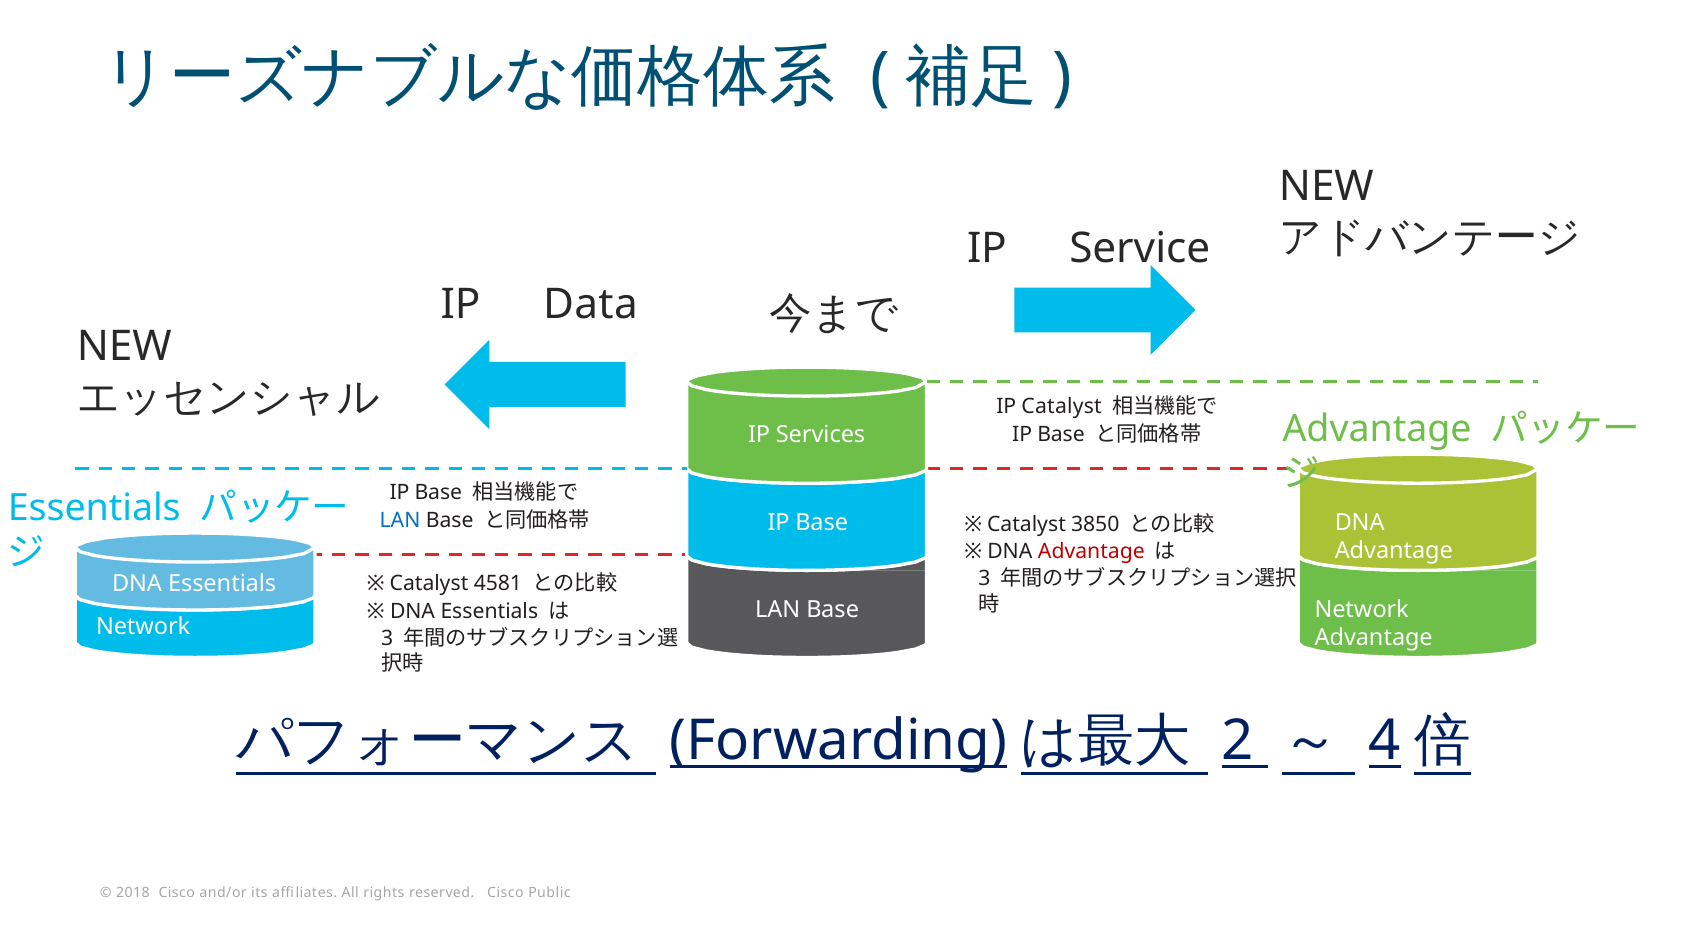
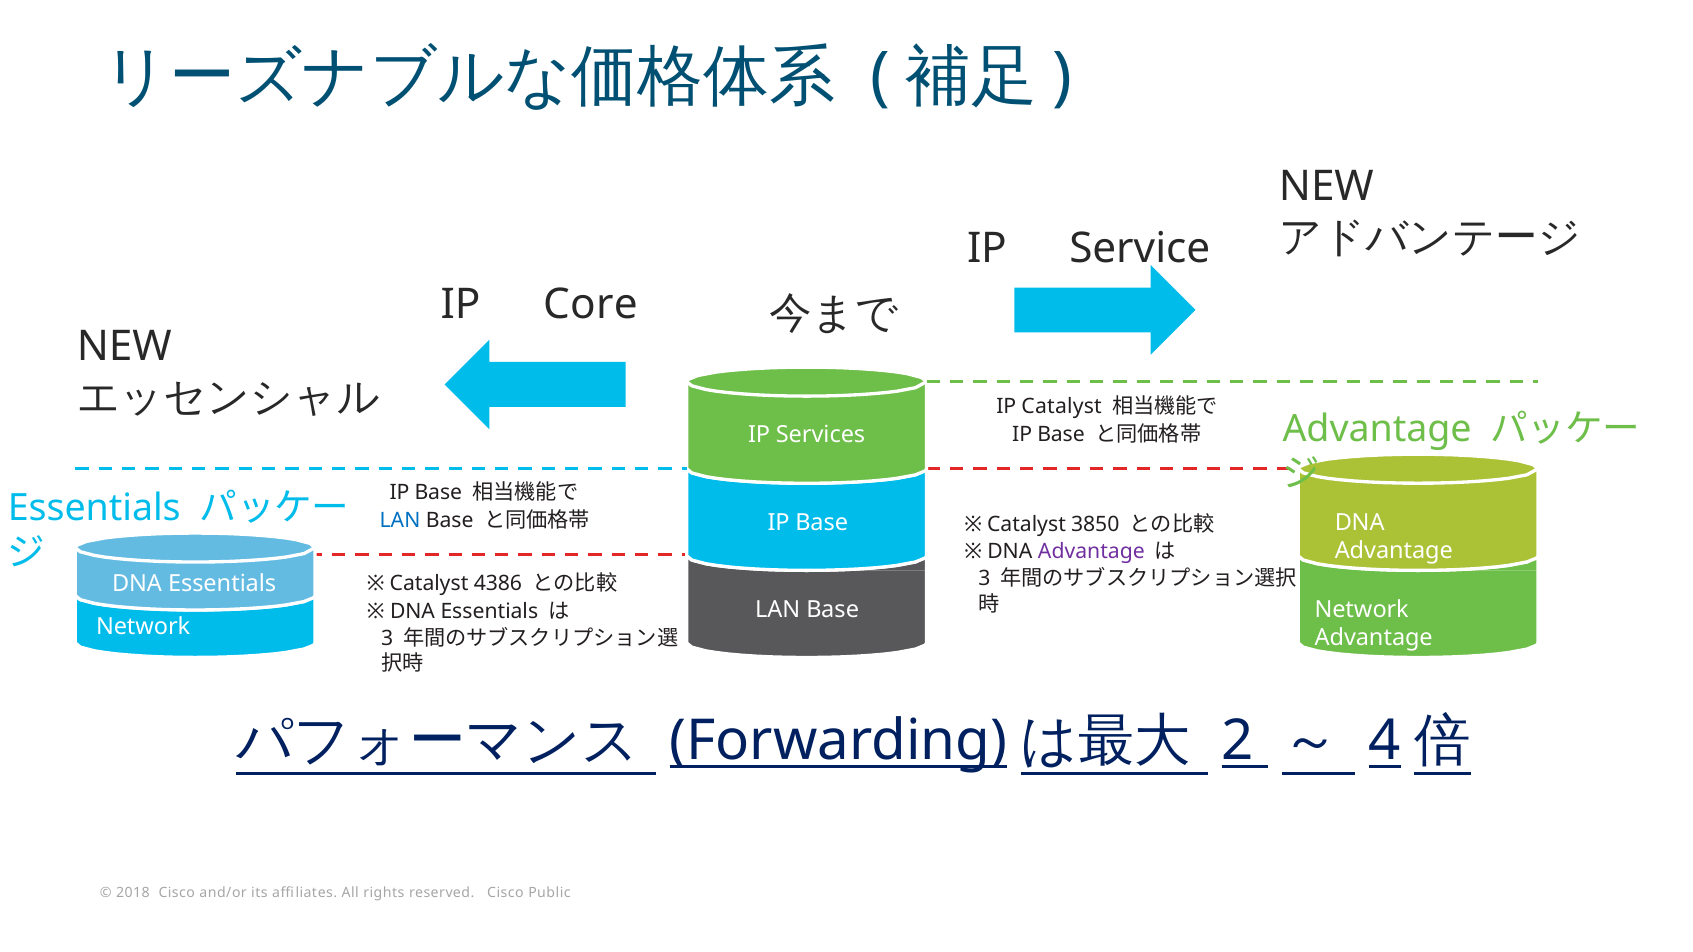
Data: Data -> Core (590, 305)
Advantage colour: red -> purple (1091, 552)
4581: 4581 -> 4386 (498, 584)
